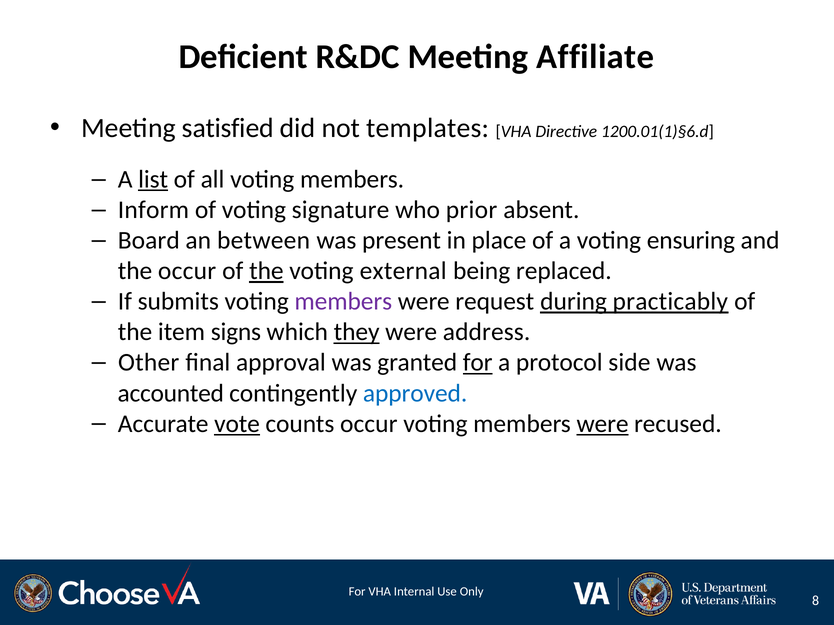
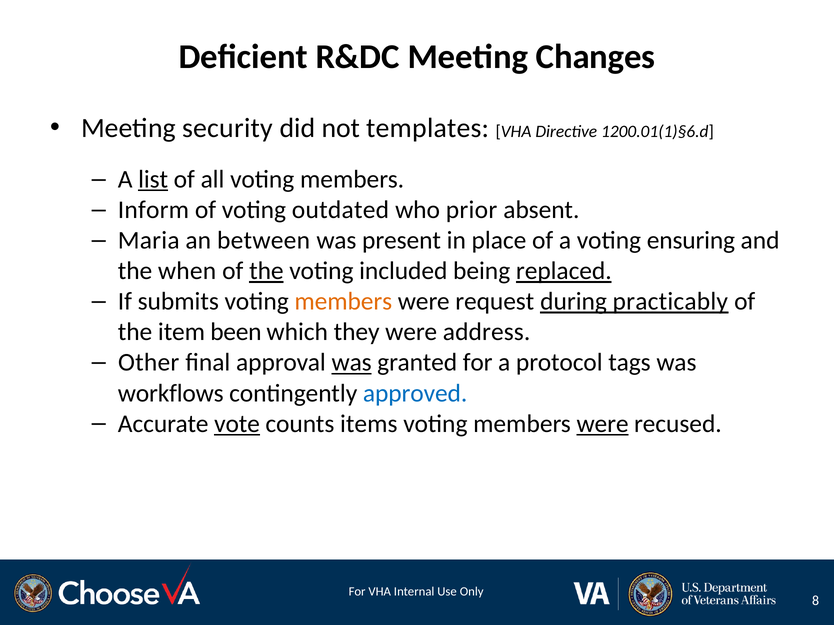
Affiliate: Affiliate -> Changes (596, 57)
satisfied: satisfied -> security (228, 128)
signature: signature -> outdated (340, 210)
Board: Board -> Maria (149, 241)
the occur: occur -> when (187, 271)
external: external -> included (403, 271)
replaced underline: none -> present (564, 271)
members colour: purple -> orange (343, 302)
signs: signs -> been (236, 332)
they underline: present -> none (357, 332)
was underline: none -> present (352, 363)
for underline: present -> none (478, 363)
side: side -> tags (630, 363)
accounted: accounted -> workflows (171, 393)
counts occur: occur -> items (369, 424)
